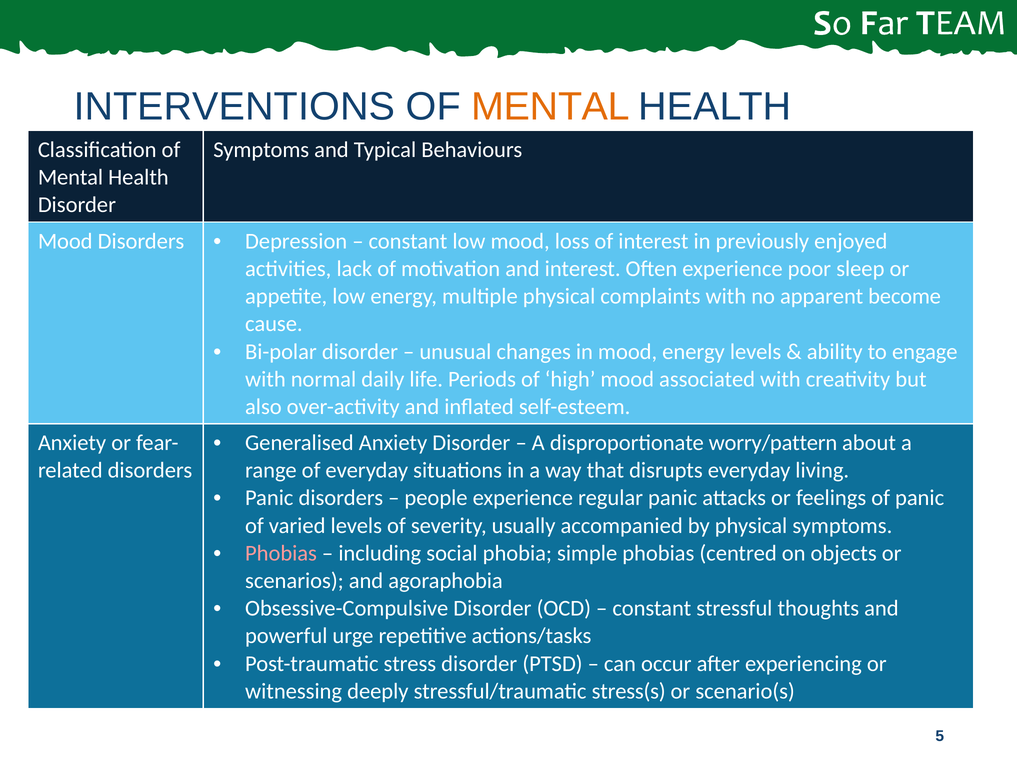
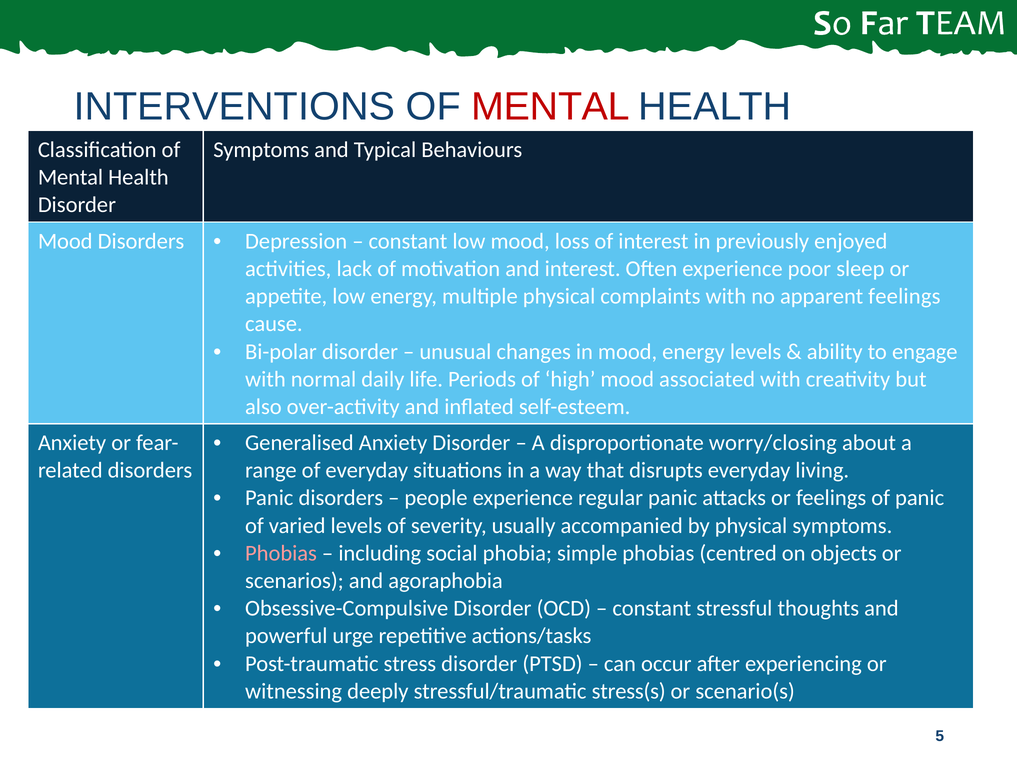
MENTAL colour: orange -> red (551, 107)
apparent become: become -> feelings (904, 297)
worry/pattern: worry/pattern -> worry/closing (773, 443)
